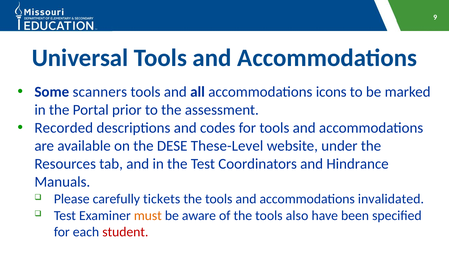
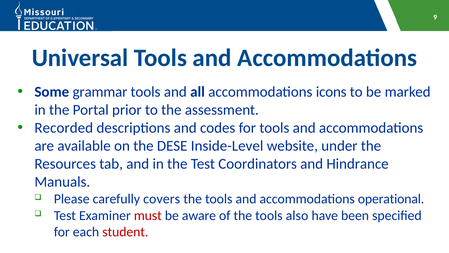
scanners: scanners -> grammar (100, 92)
These-Level: These-Level -> Inside-Level (227, 146)
tickets: tickets -> covers (162, 199)
invalidated: invalidated -> operational (391, 199)
must colour: orange -> red (148, 215)
